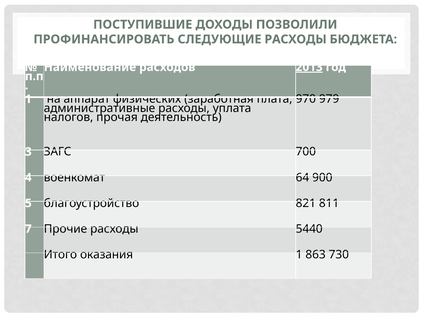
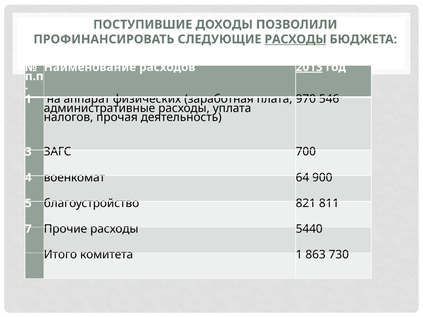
РАСХОДЫ underline: none -> present (296, 39)
979: 979 -> 546 (329, 99)
оказания: оказания -> комитета (107, 255)
